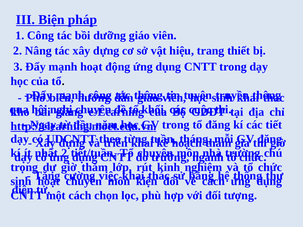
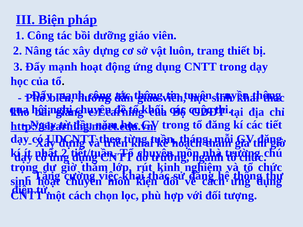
hiệu: hiệu -> luôn (182, 51)
sử bằng: bằng -> đăng (201, 176)
